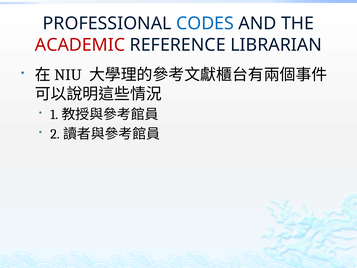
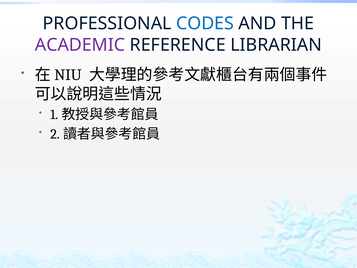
ACADEMIC colour: red -> purple (80, 45)
